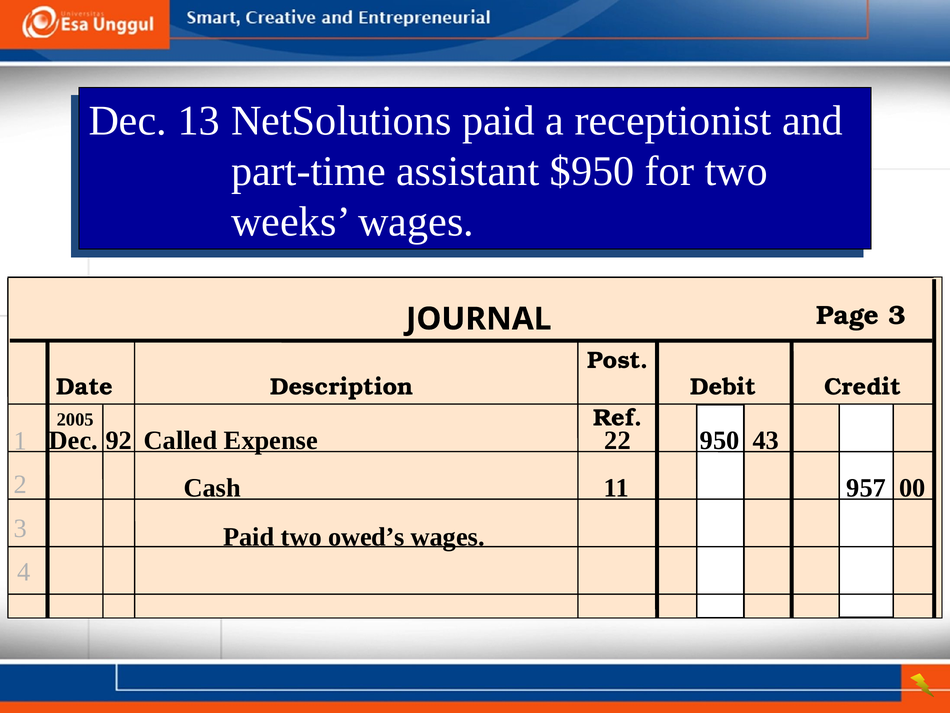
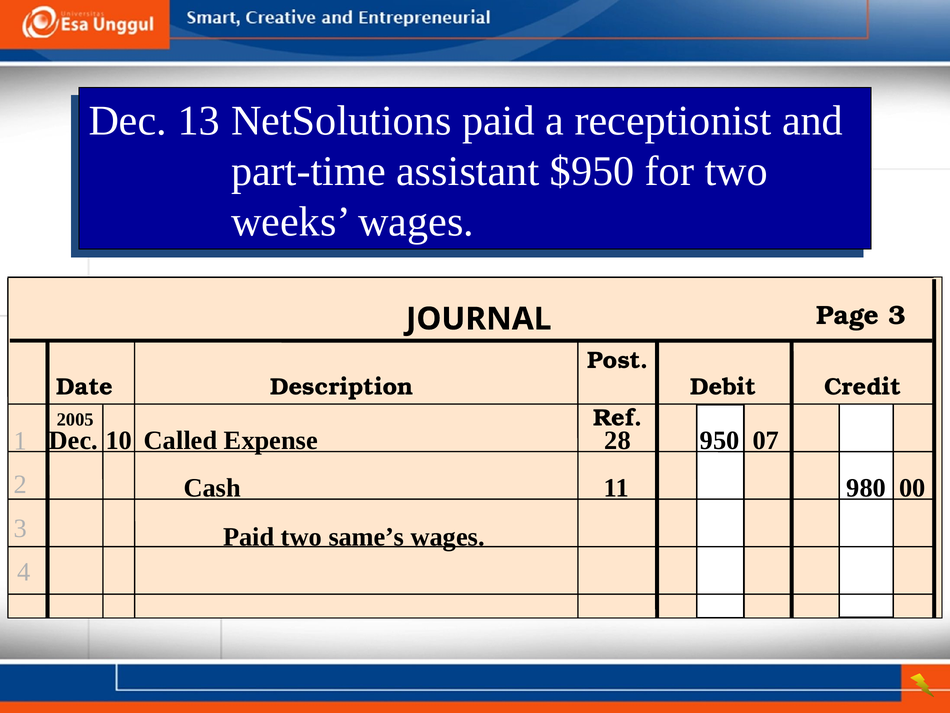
92: 92 -> 10 (119, 440)
22: 22 -> 28 (618, 440)
43: 43 -> 07 (766, 440)
957: 957 -> 980 (866, 488)
owed’s: owed’s -> same’s (366, 537)
